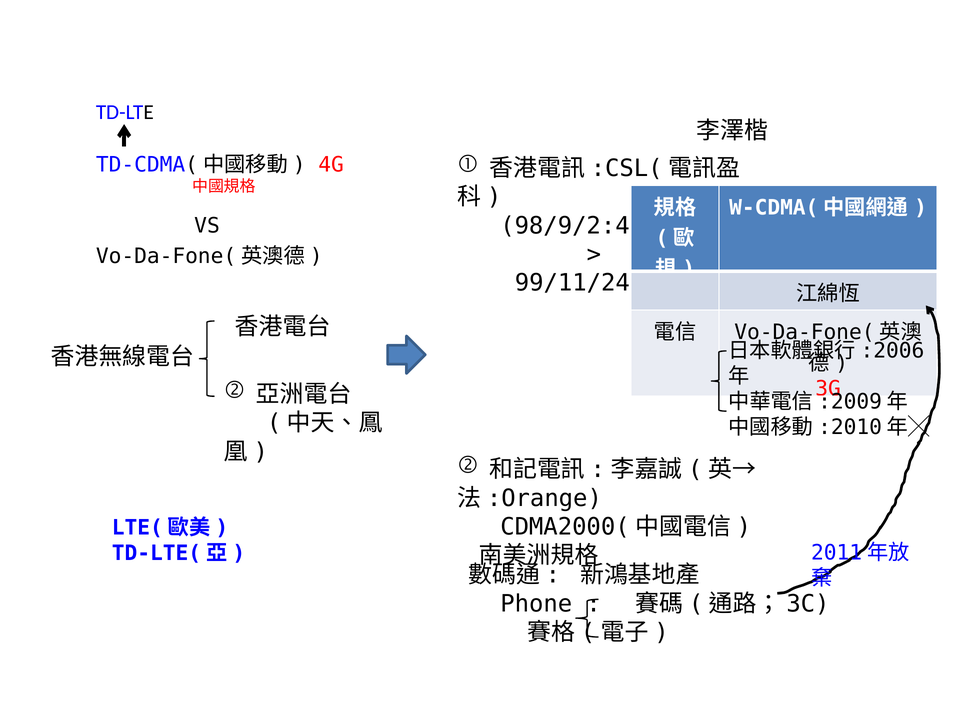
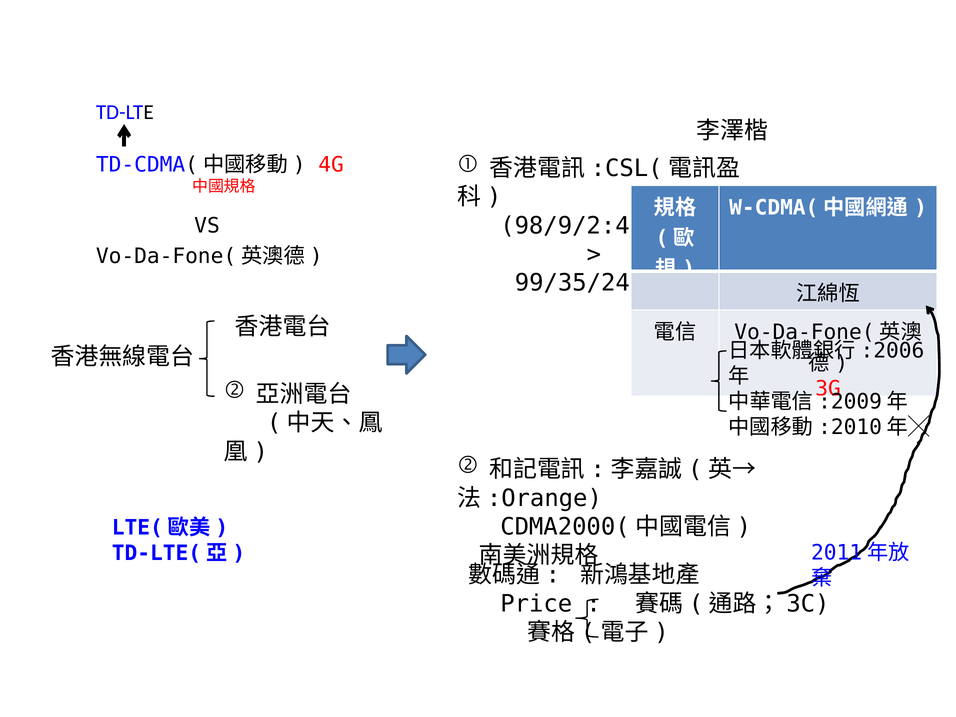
99/11/24: 99/11/24 -> 99/35/24 (572, 283)
Phone: Phone -> Price (536, 604)
